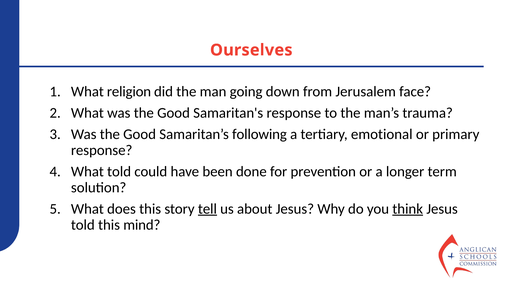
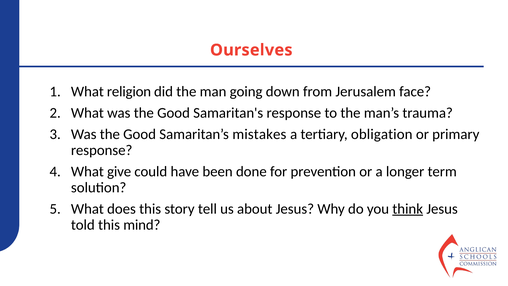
following: following -> mistakes (259, 134)
emotional: emotional -> obligation (382, 134)
What told: told -> give (119, 171)
tell underline: present -> none (207, 209)
